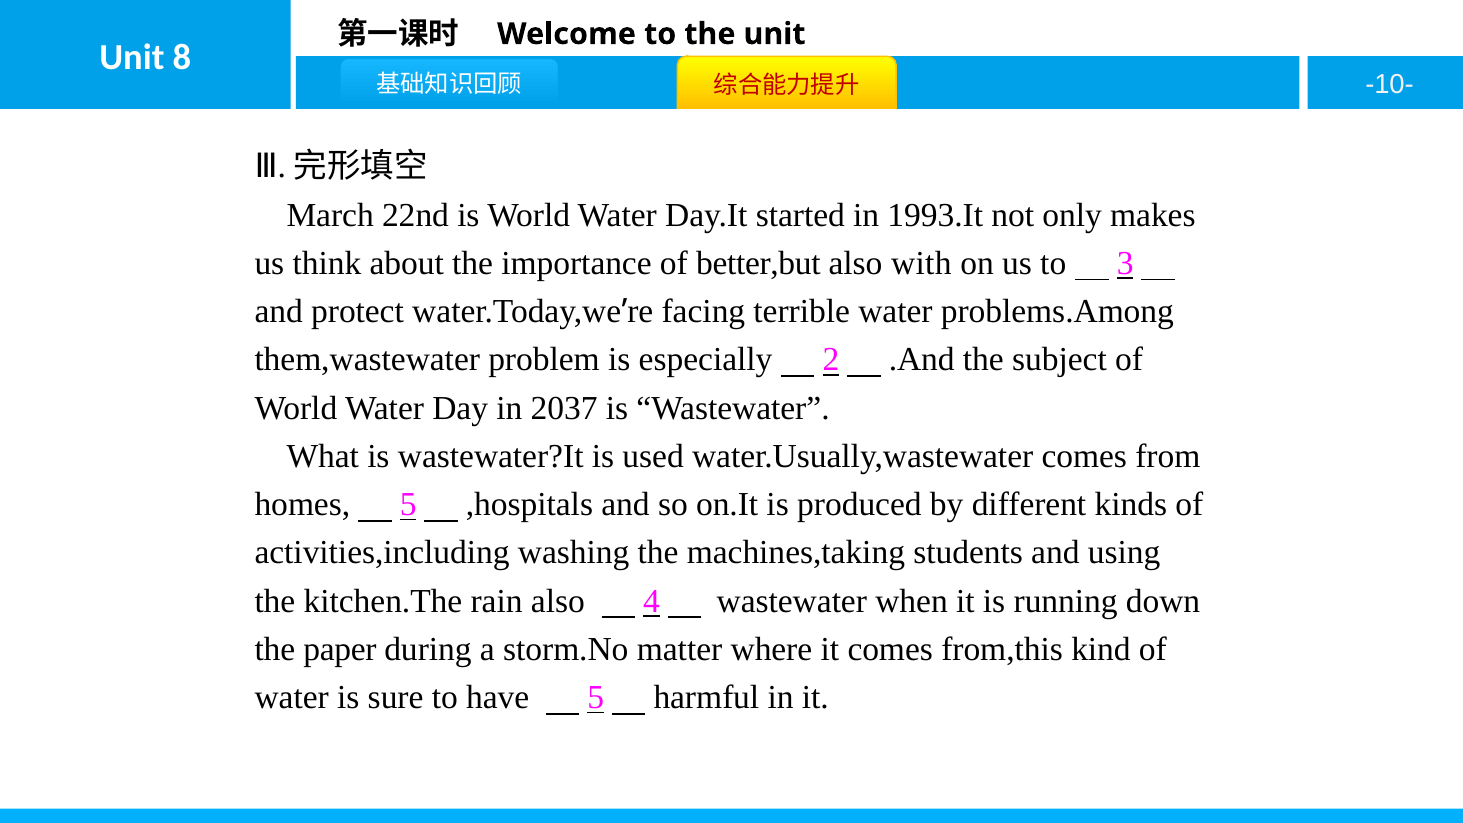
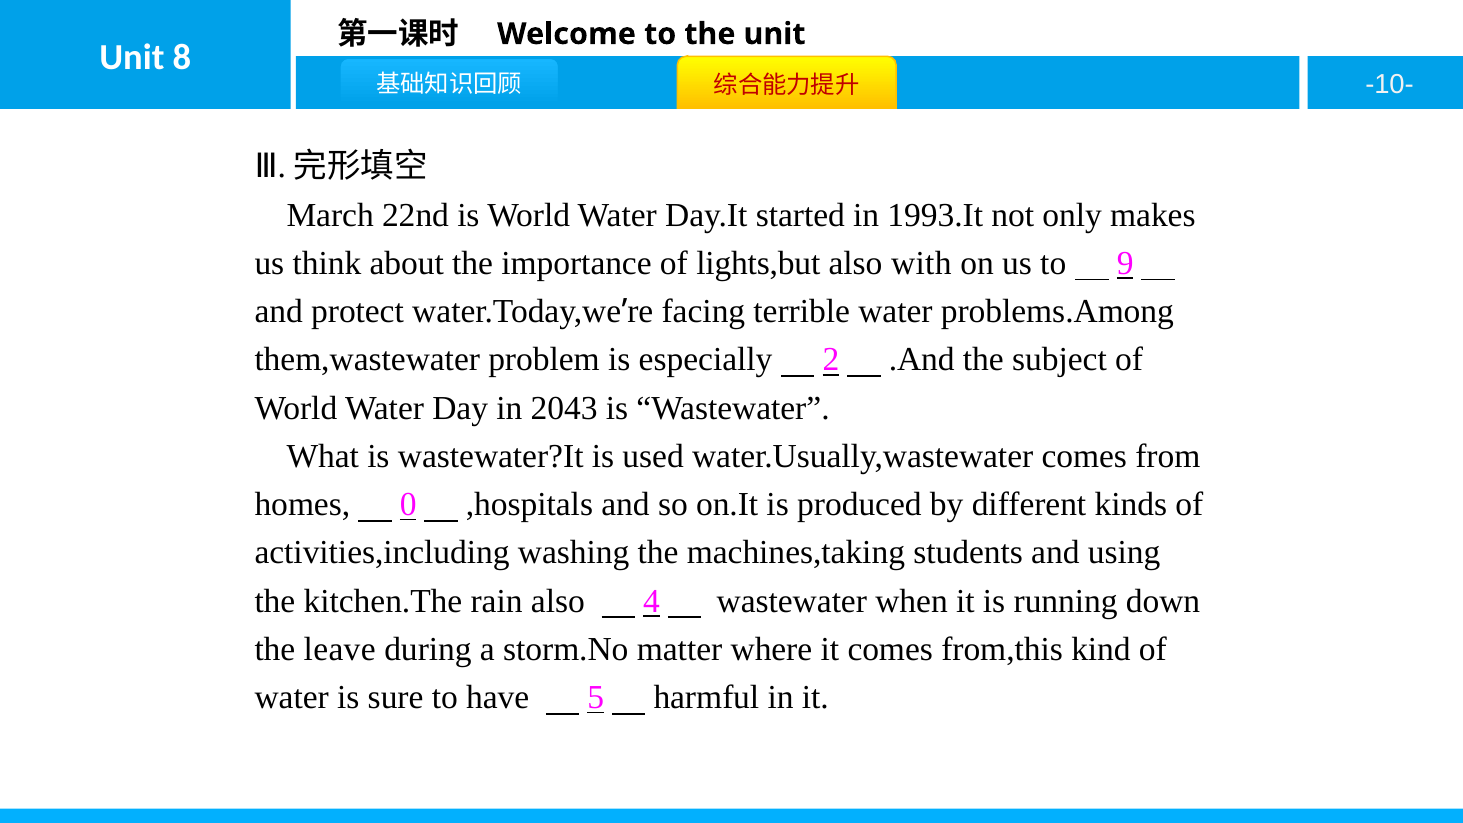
better,but: better,but -> lights,but (758, 263)
3: 3 -> 9 (1125, 263)
2037: 2037 -> 2043 (564, 408)
homes 5: 5 -> 0 (408, 505)
paper: paper -> leave (340, 649)
